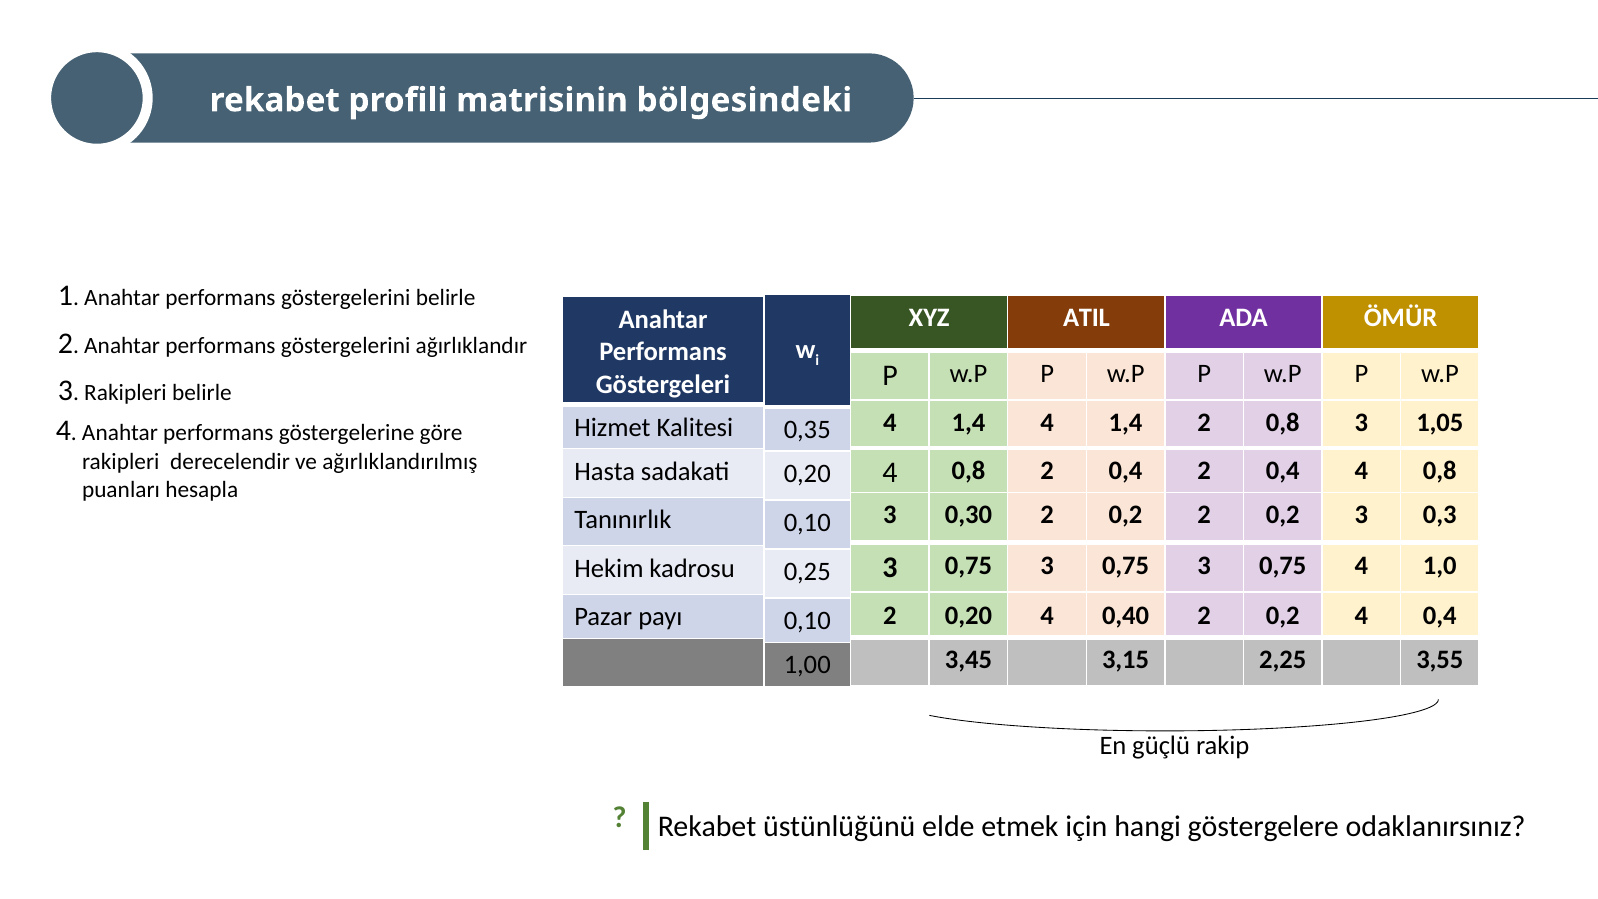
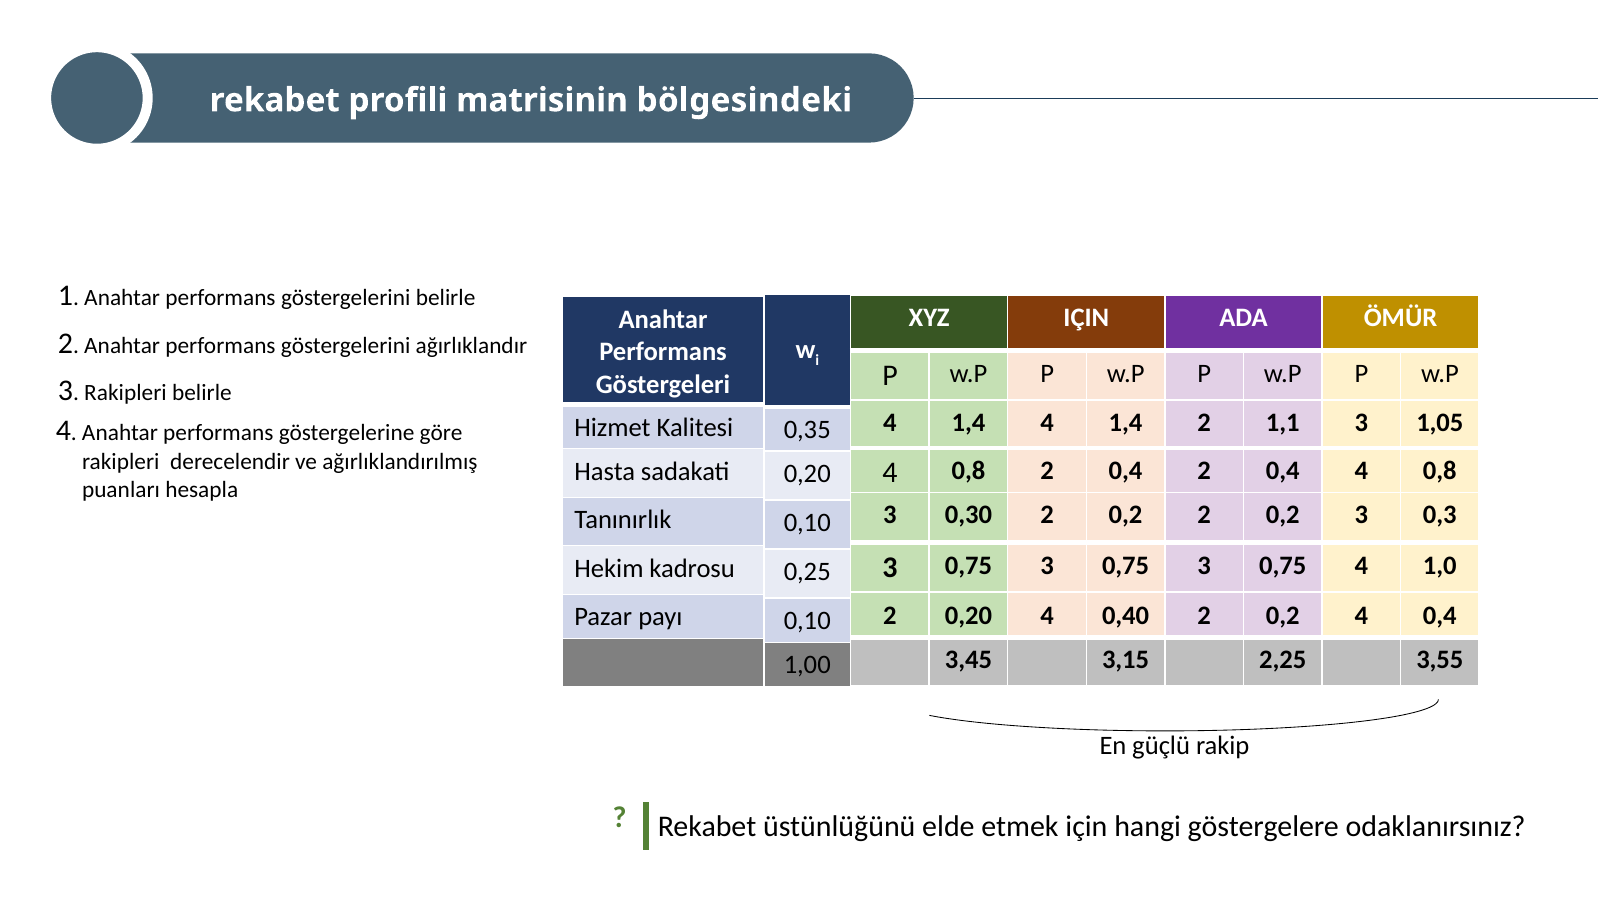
XYZ ATIL: ATIL -> IÇIN (1086, 317)
2 0,8: 0,8 -> 1,1 (1283, 422)
